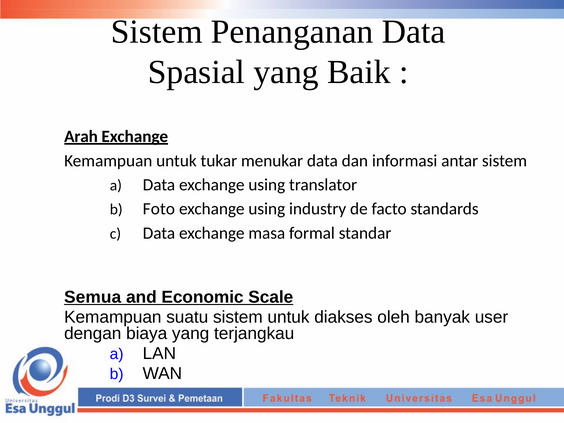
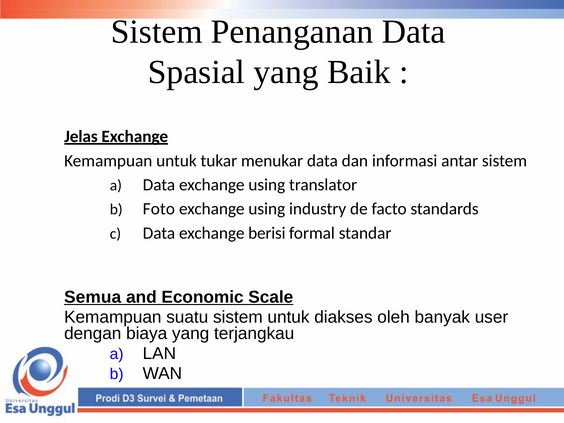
Arah: Arah -> Jelas (81, 137)
masa: masa -> berisi (267, 233)
